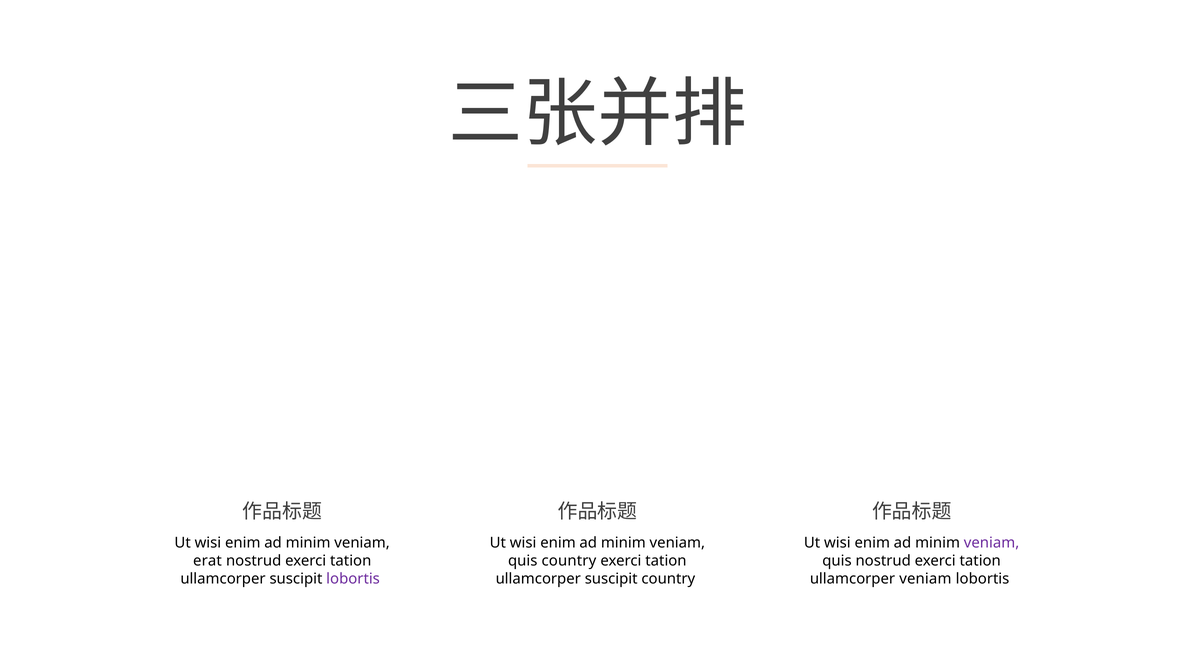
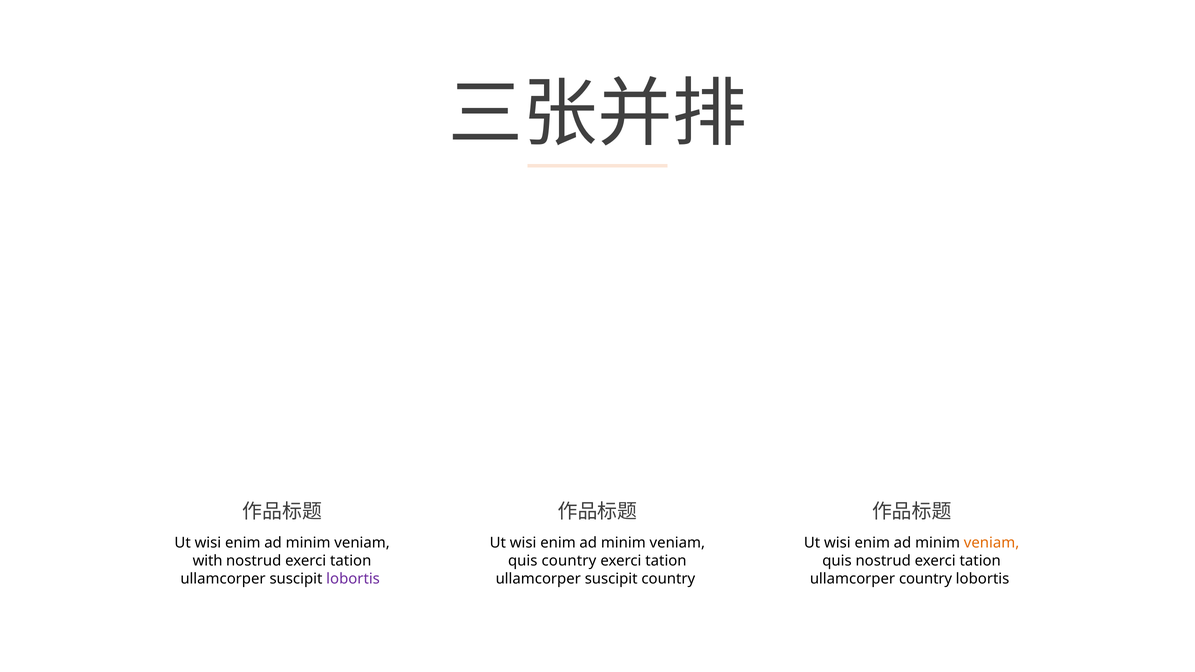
veniam colour: purple -> orange (992, 543)
erat: erat -> with (208, 561)
ullamcorper veniam: veniam -> country (926, 579)
